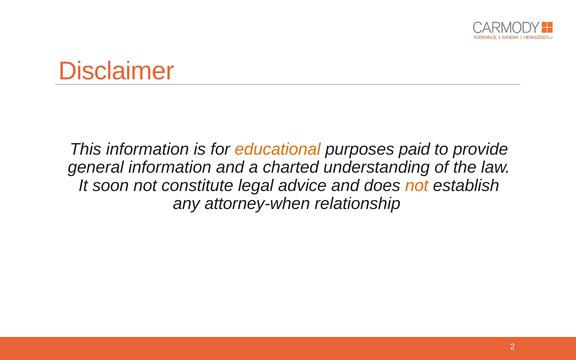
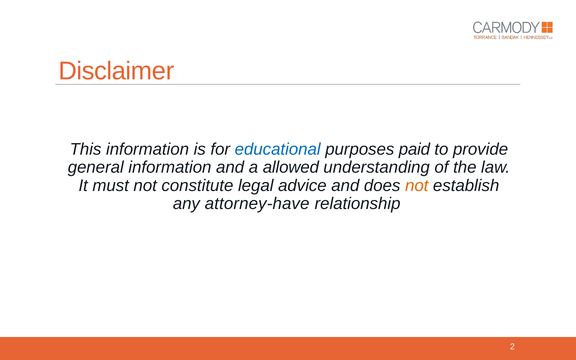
educational colour: orange -> blue (278, 149)
charted: charted -> allowed (291, 167)
soon: soon -> must (111, 186)
attorney-when: attorney-when -> attorney-have (257, 204)
